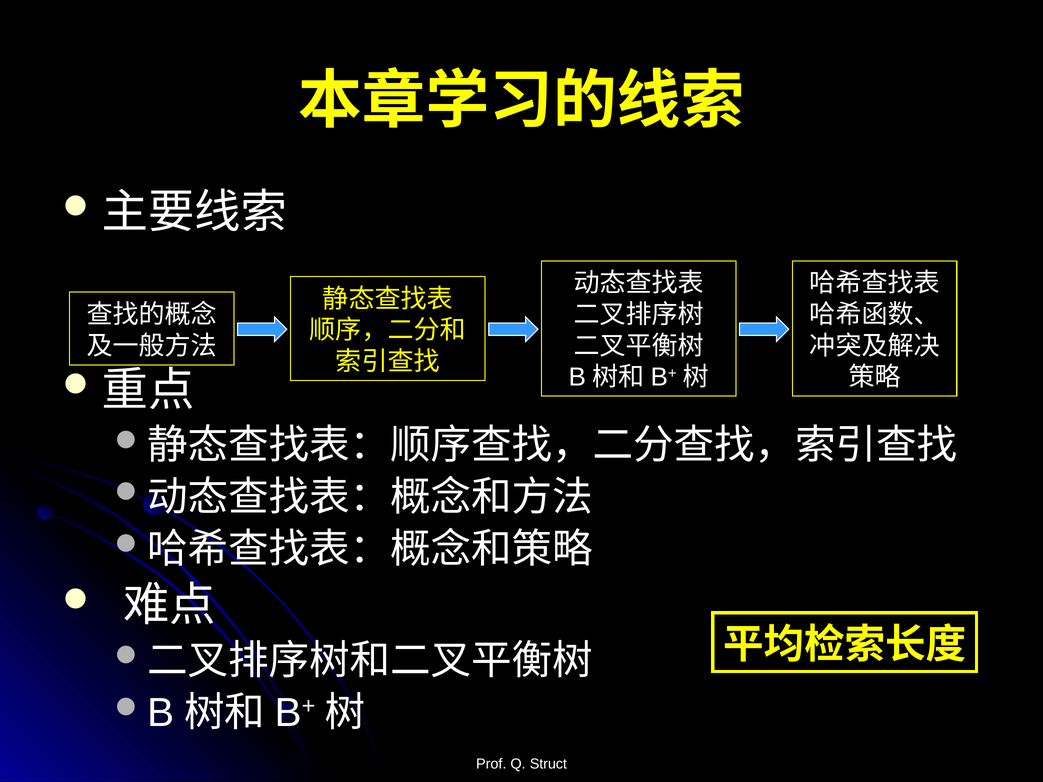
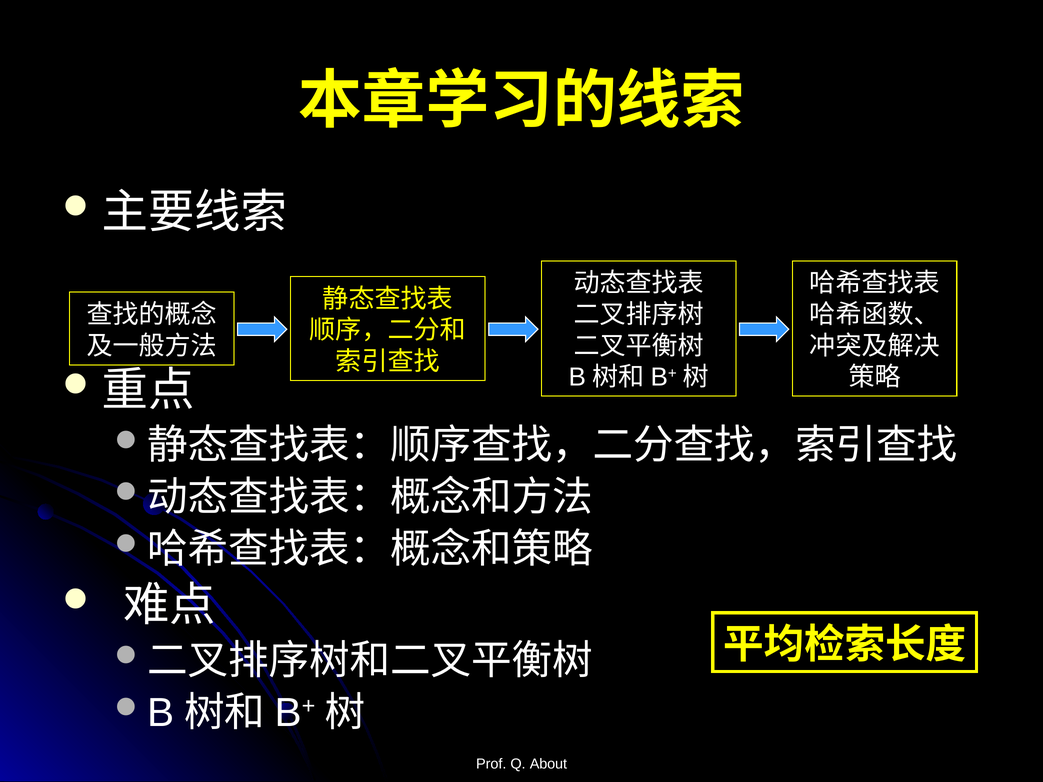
Struct: Struct -> About (548, 764)
